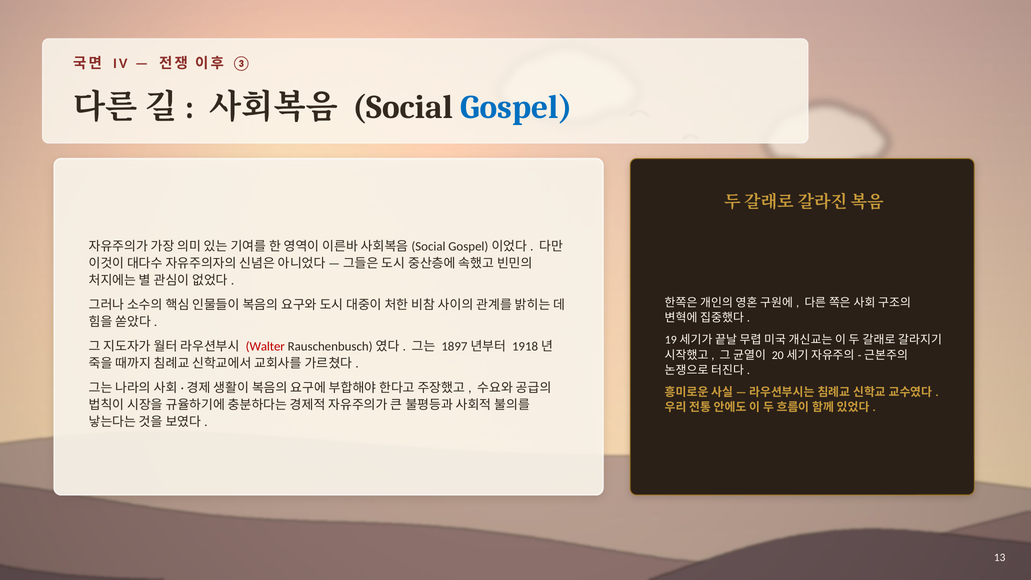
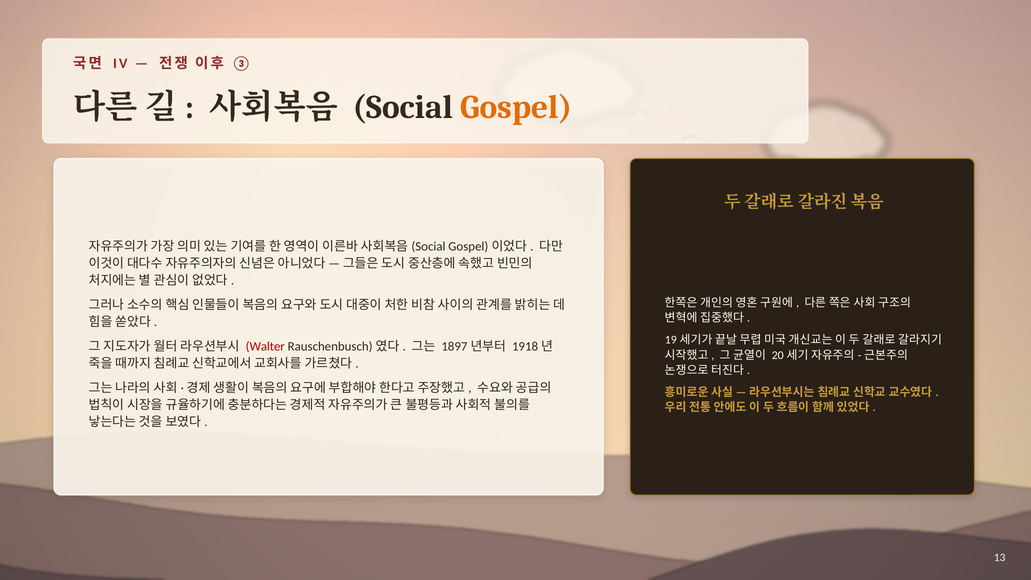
Gospel colour: blue -> orange (516, 107)
